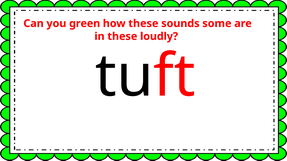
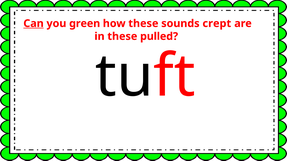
Can underline: none -> present (34, 24)
some: some -> crept (217, 24)
loudly: loudly -> pulled (159, 36)
